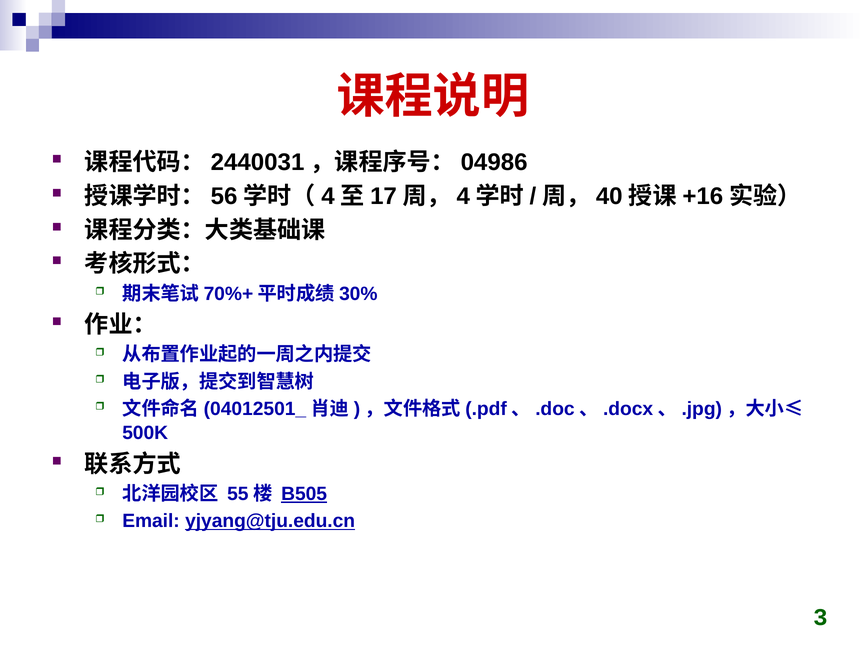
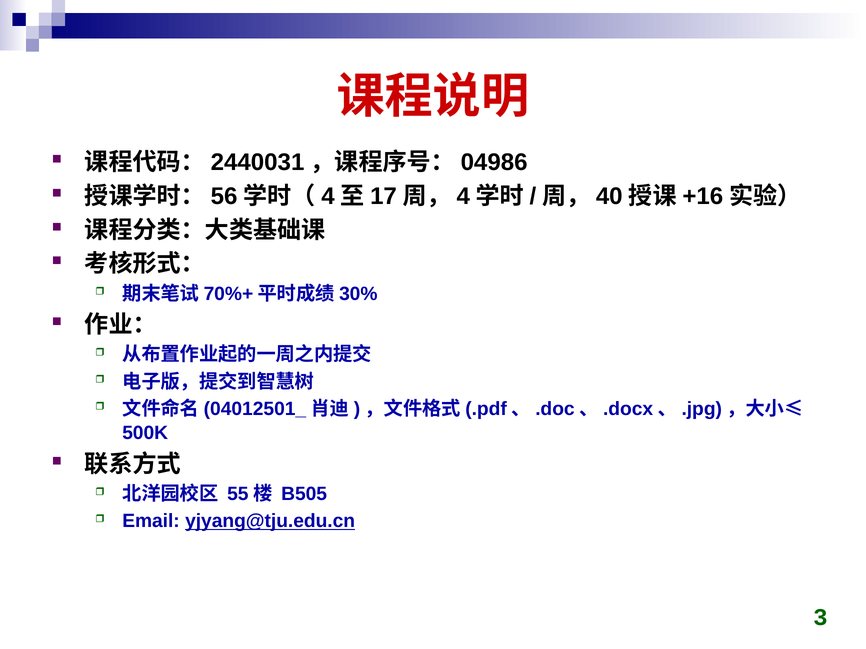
B505 underline: present -> none (304, 494)
